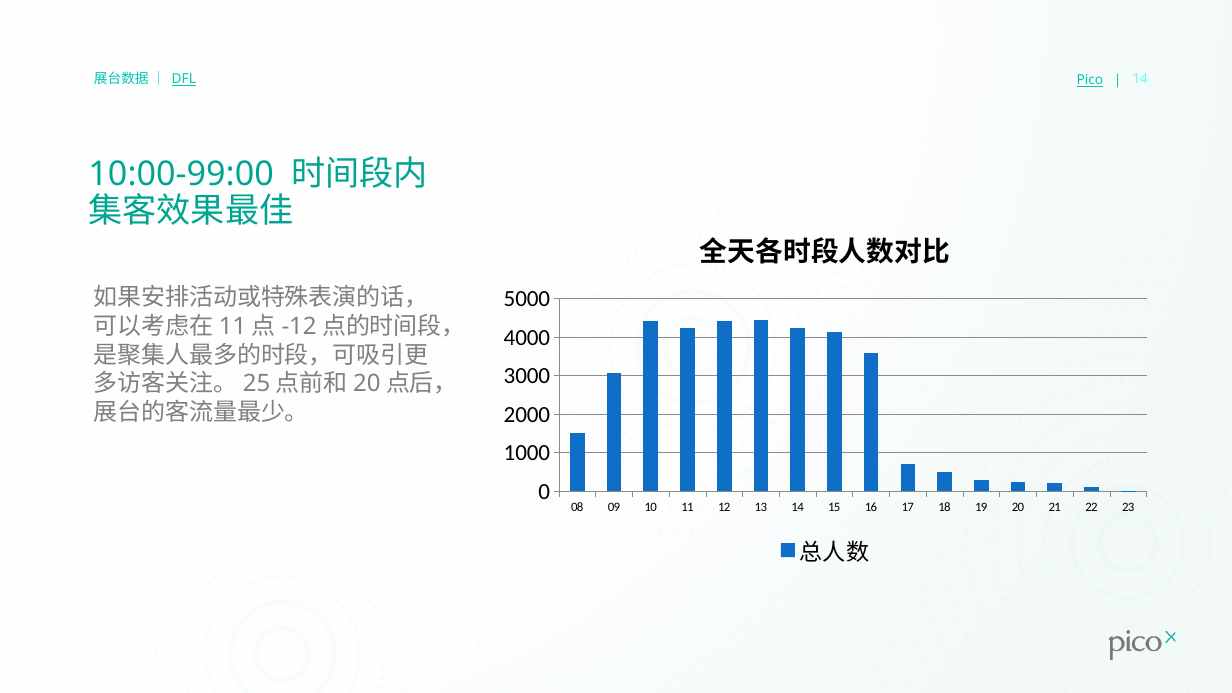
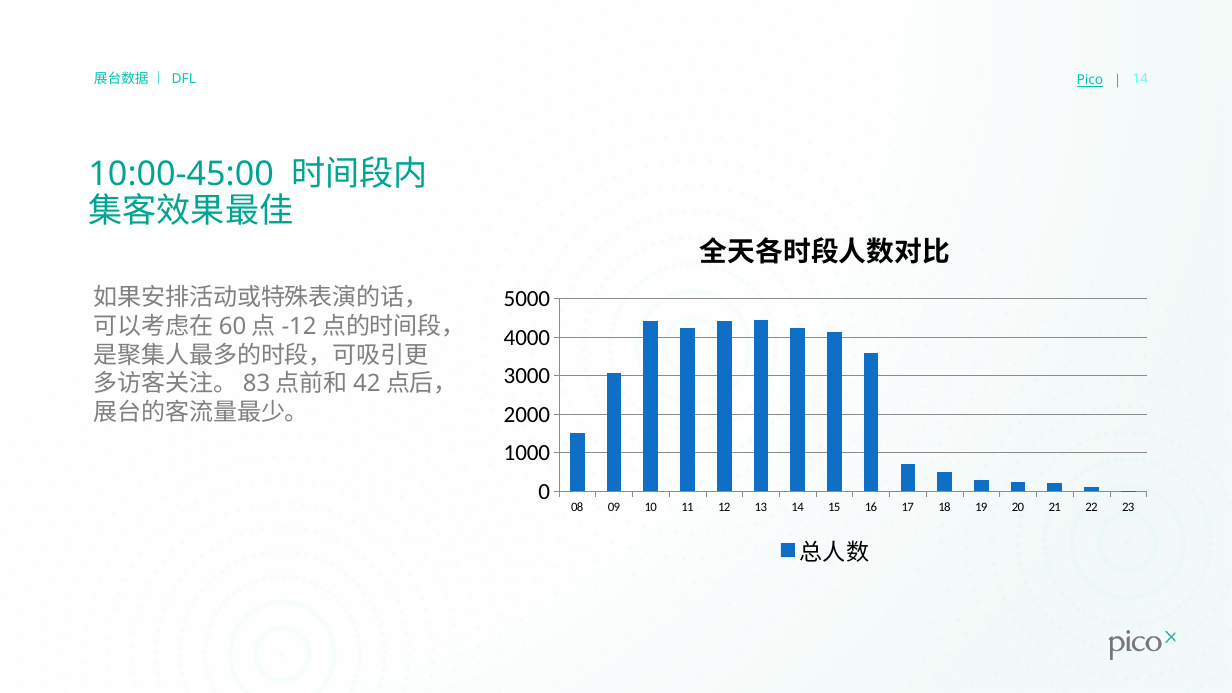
DFL underline: present -> none (184, 79)
10:00-99:00: 10:00-99:00 -> 10:00-45:00 (181, 175)
11: 11 -> 60 (233, 327)
25: 25 -> 83 (257, 384)
20: 20 -> 42 (367, 384)
